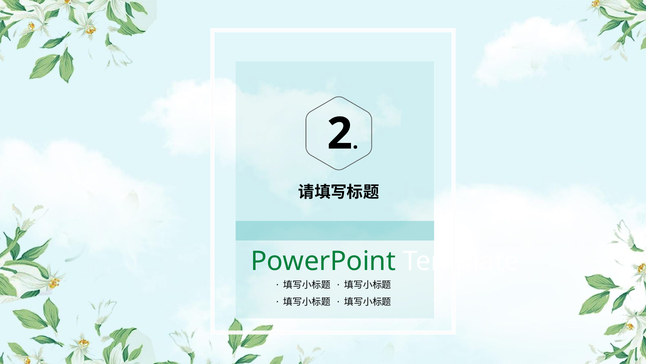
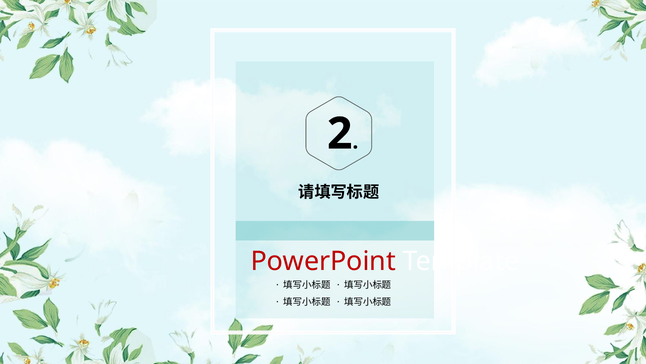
PowerPoint colour: green -> red (323, 261)
